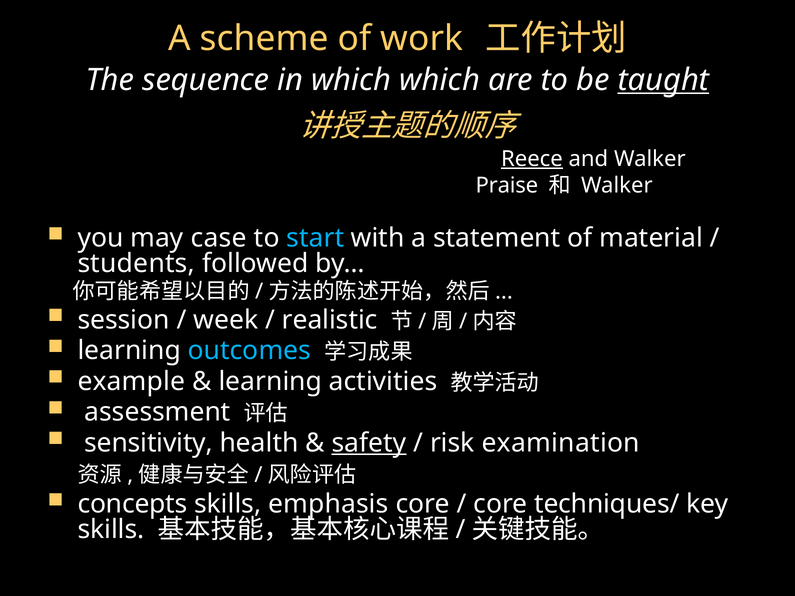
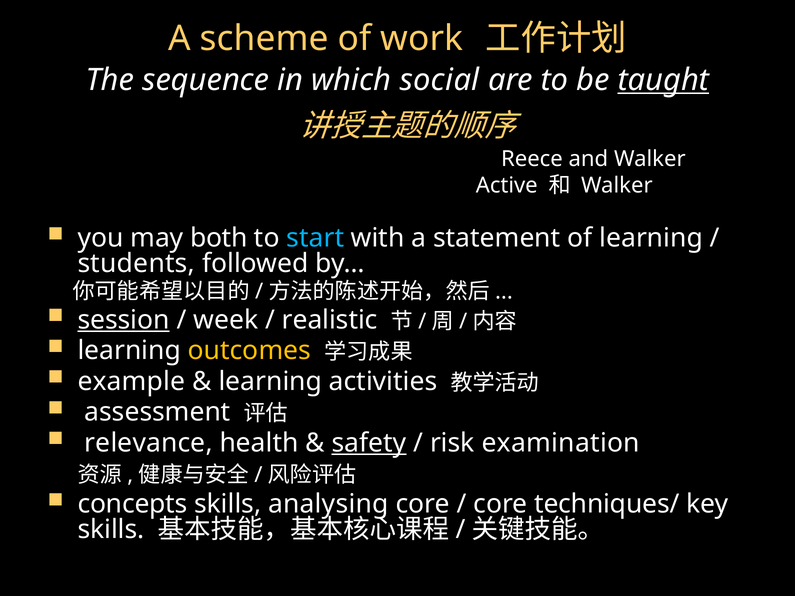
which which: which -> social (439, 80)
Reece underline: present -> none (532, 159)
Praise: Praise -> Active (507, 185)
case: case -> both (219, 238)
of material: material -> learning (651, 238)
session underline: none -> present (124, 320)
outcomes colour: light blue -> yellow (249, 351)
sensitivity: sensitivity -> relevance (149, 443)
emphasis: emphasis -> analysing (328, 504)
